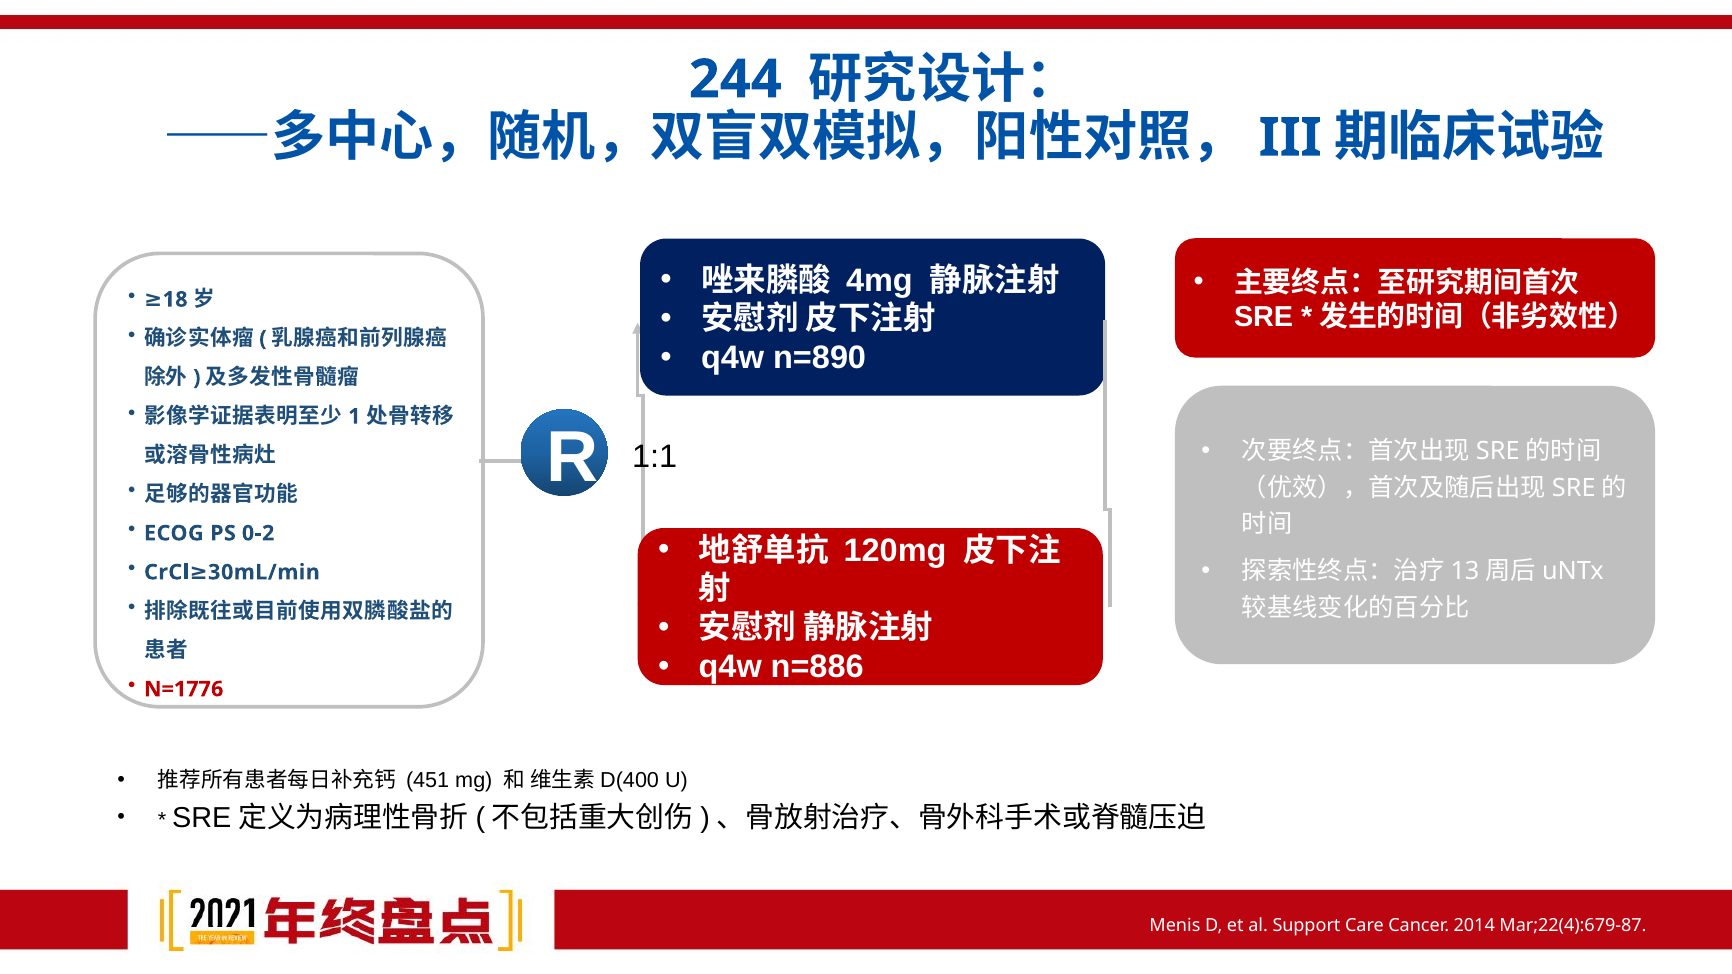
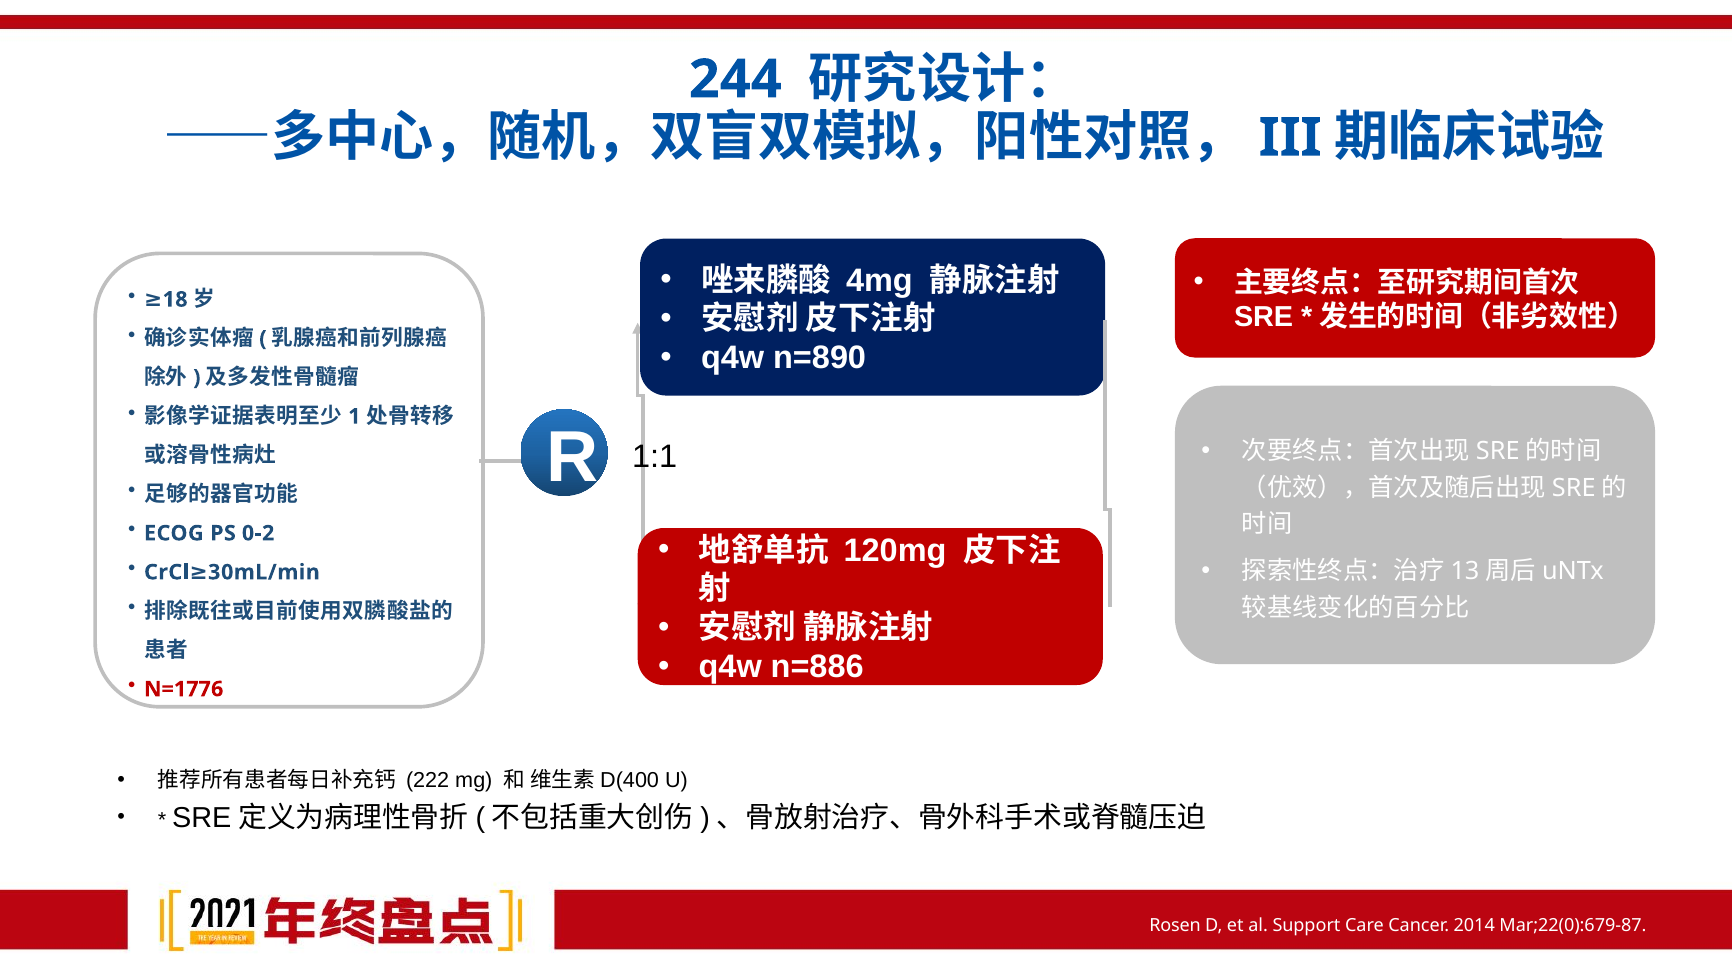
451: 451 -> 222 (428, 781)
Menis: Menis -> Rosen (1175, 926)
Mar;22(4):679-87: Mar;22(4):679-87 -> Mar;22(0):679-87 (1573, 926)
